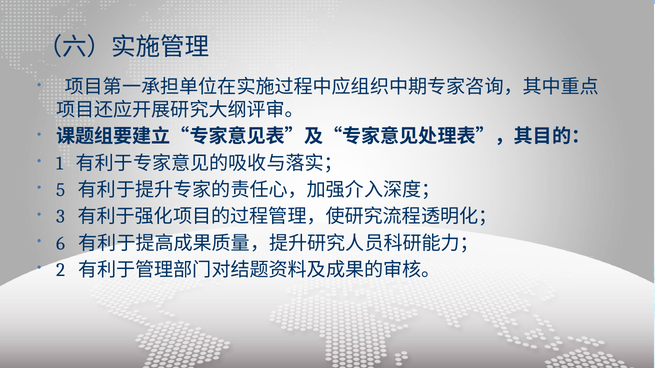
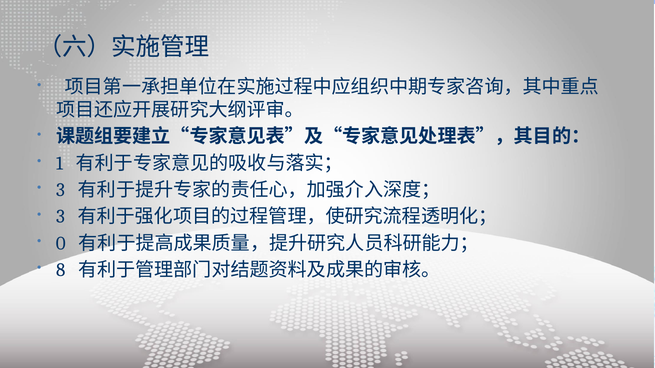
5: 5 -> 3 (60, 190)
6: 6 -> 0 (61, 244)
2: 2 -> 8 (61, 270)
